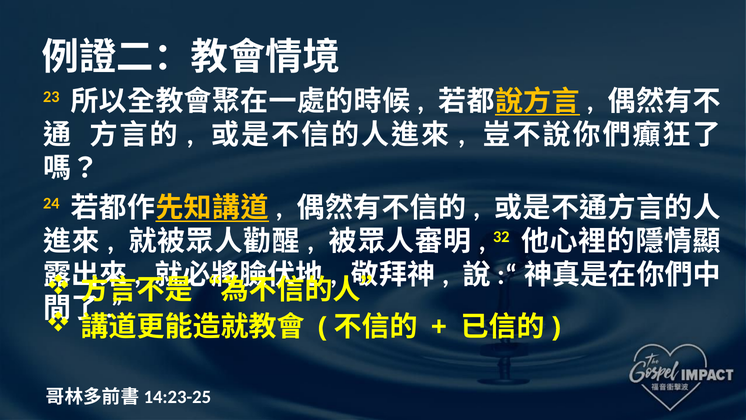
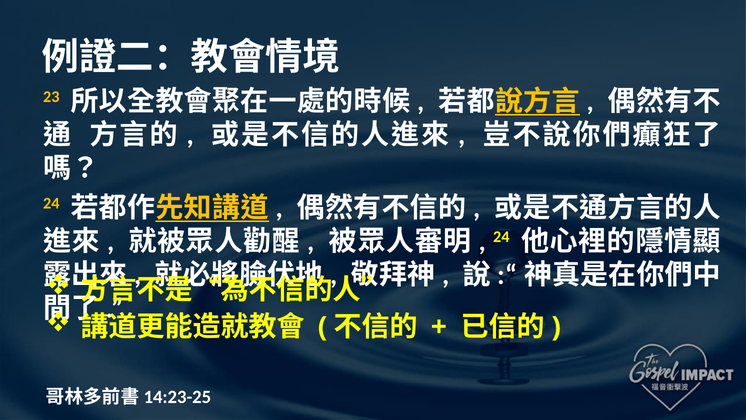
32: 32 -> 24 (501, 237)
